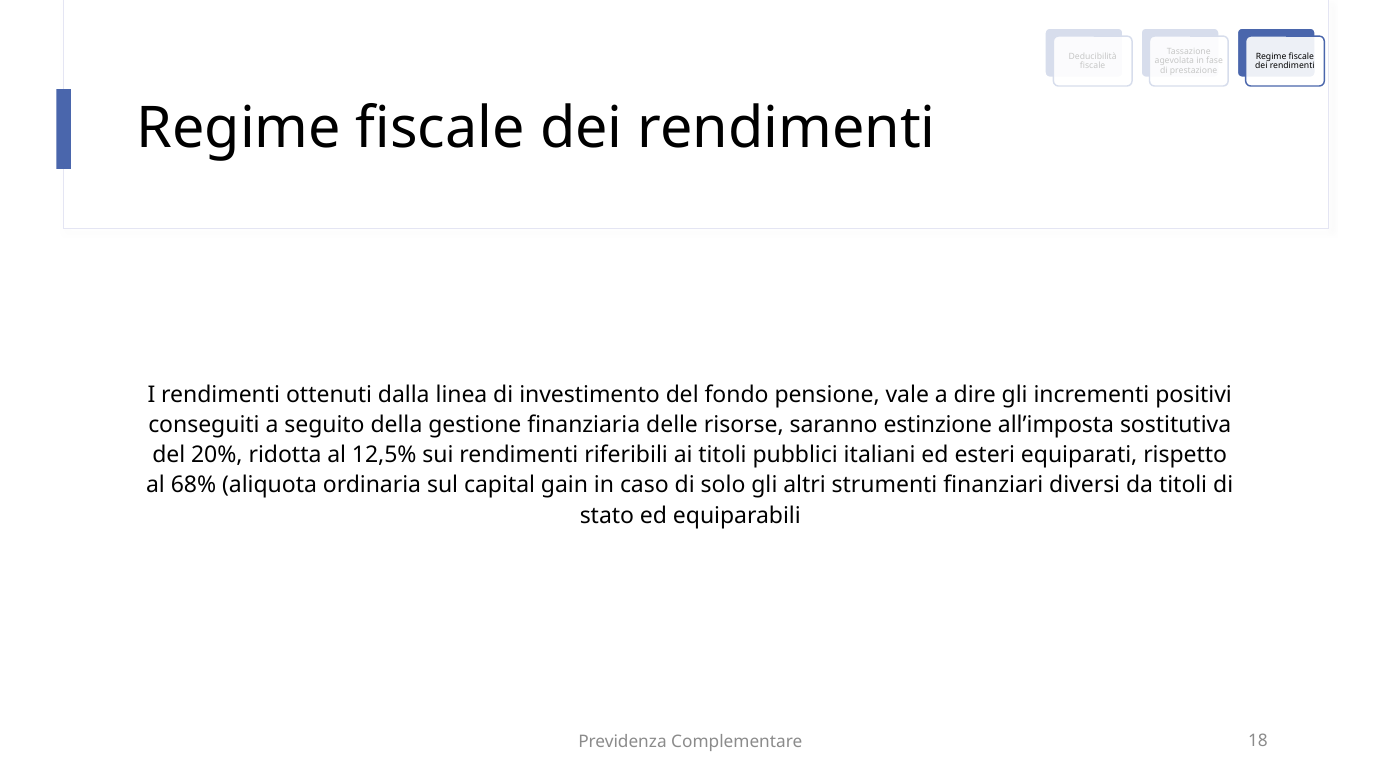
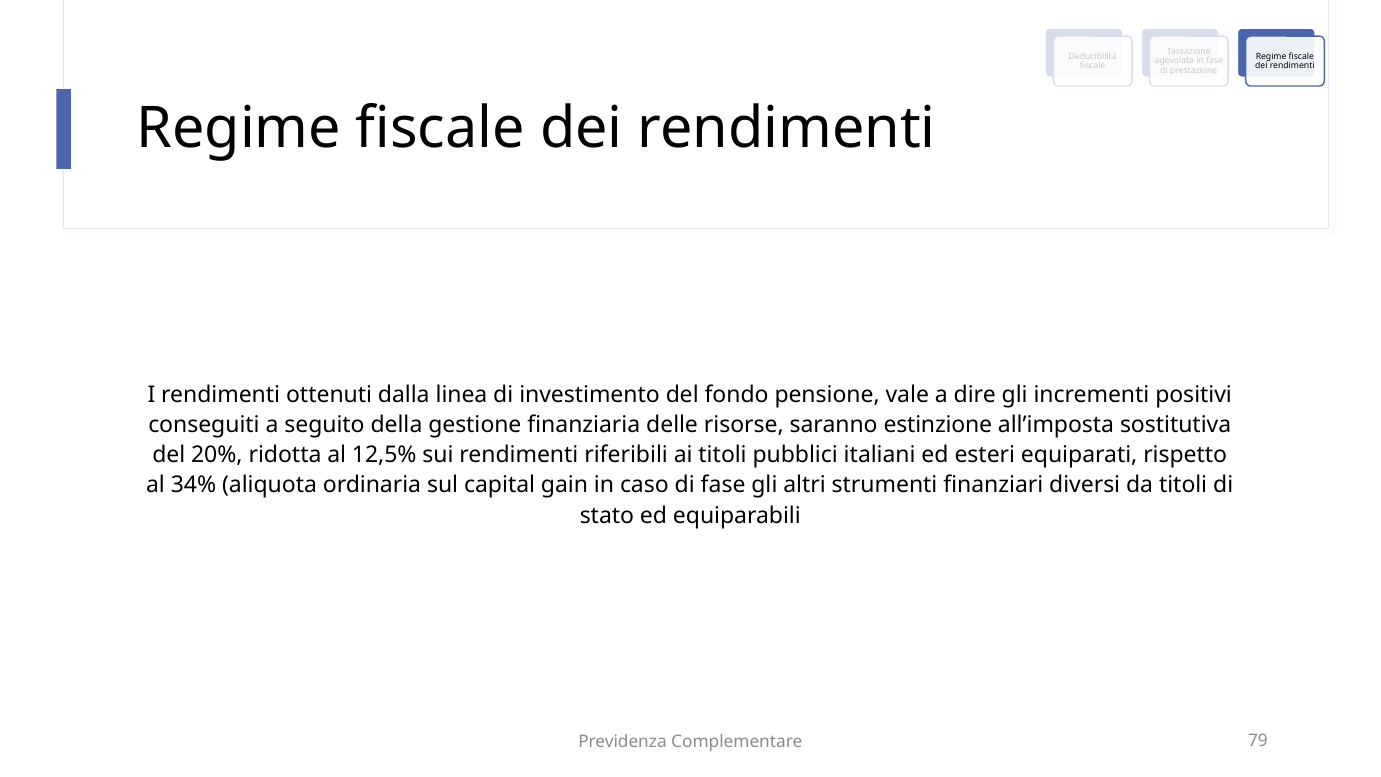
68%: 68% -> 34% (194, 485)
di solo: solo -> fase (723, 485)
18: 18 -> 79 (1258, 740)
